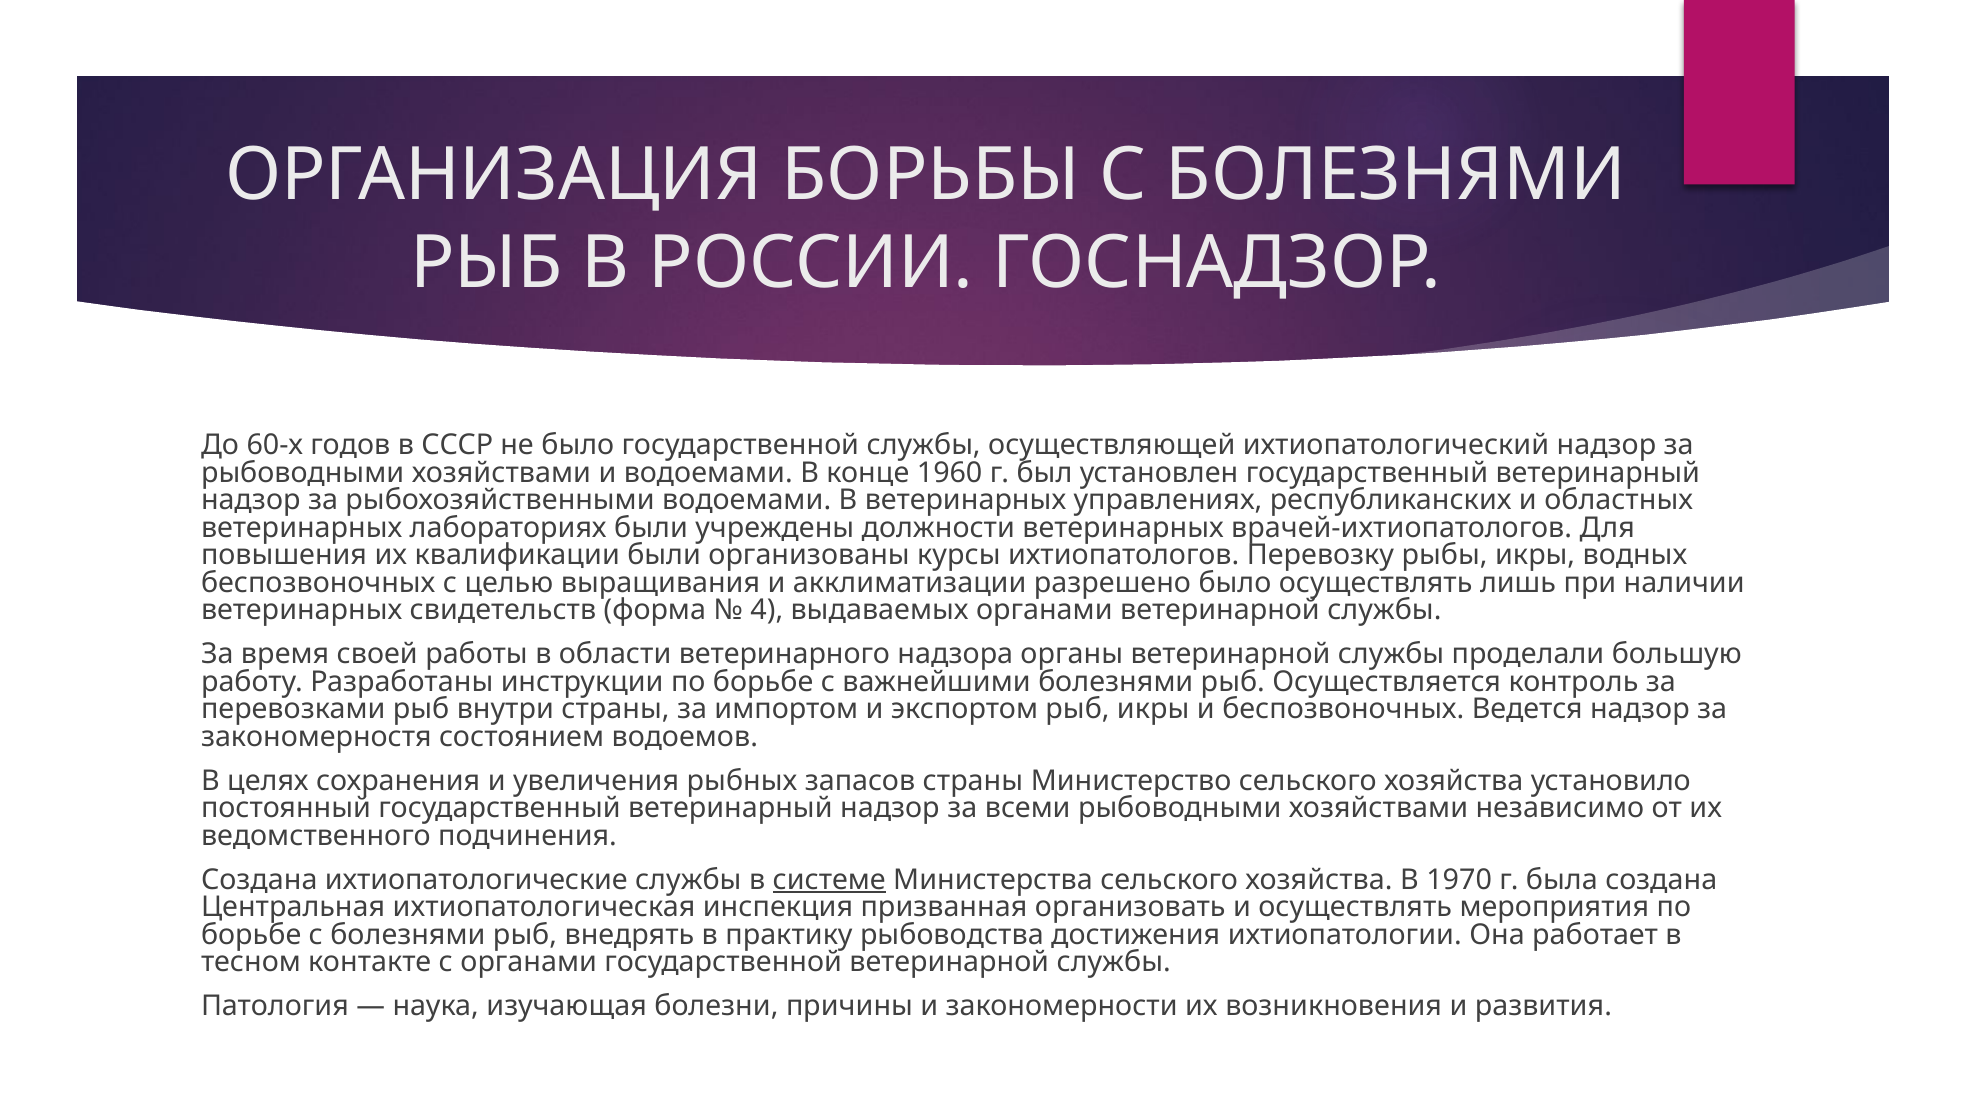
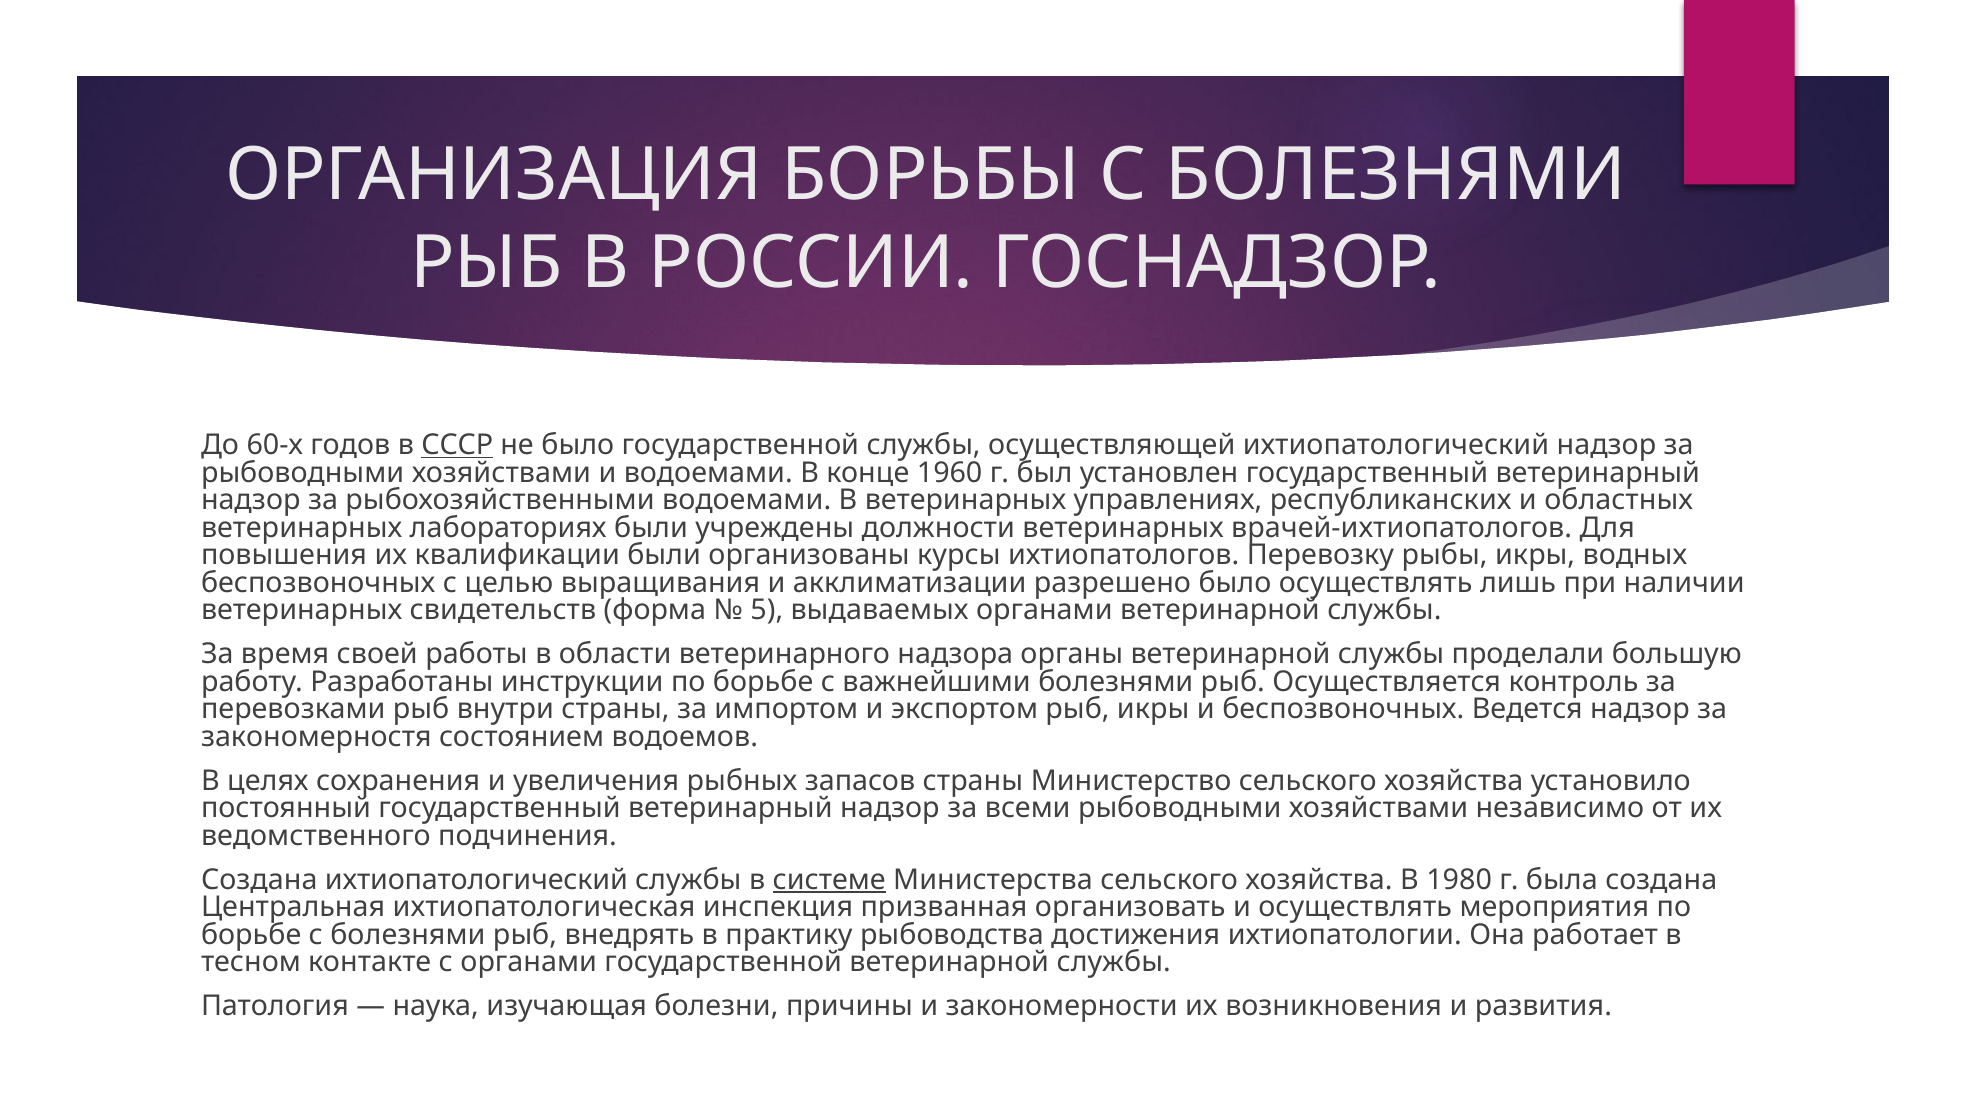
СССР underline: none -> present (457, 445)
4: 4 -> 5 (767, 611)
Создана ихтиопатологические: ихтиопатологические -> ихтиопатологический (476, 880)
1970: 1970 -> 1980 (1459, 880)
